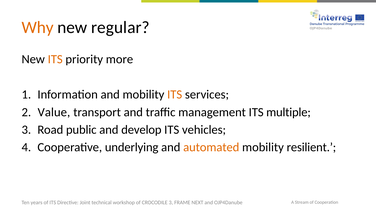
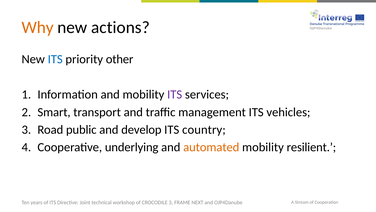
regular: regular -> actions (120, 27)
ITS colour: orange -> blue (55, 59)
more: more -> other (120, 59)
ITS colour: orange -> purple (175, 94)
Value: Value -> Smart (54, 112)
multiple: multiple -> vehicles (288, 112)
vehicles: vehicles -> country (204, 129)
